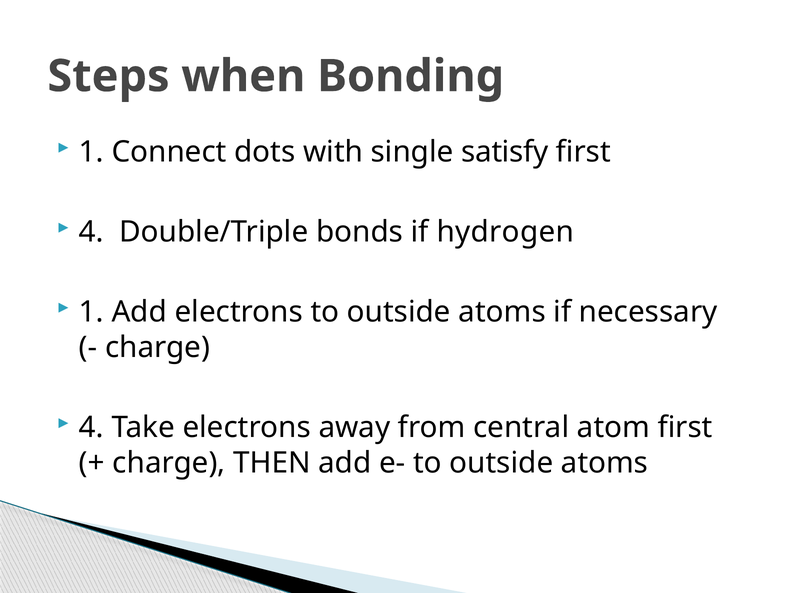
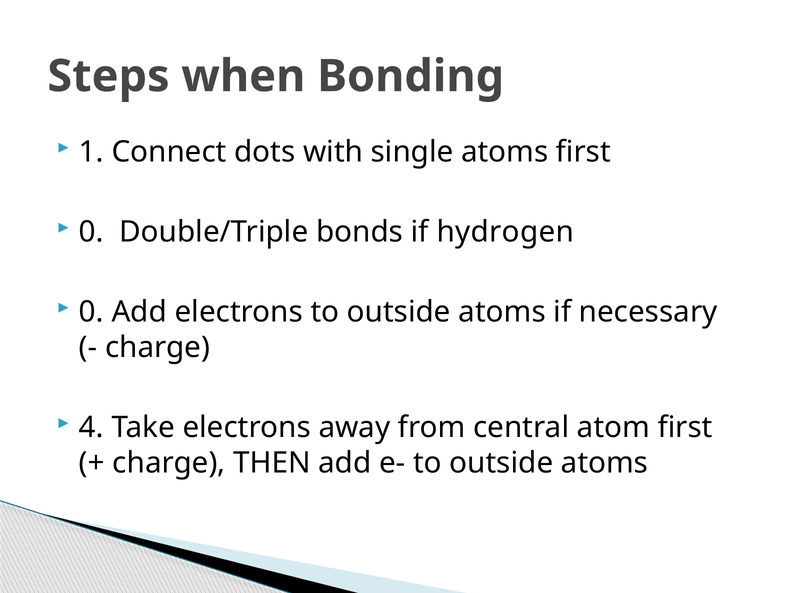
single satisfy: satisfy -> atoms (505, 152)
4: 4 -> 0 (91, 232)
1: 1 -> 0 (91, 312)
